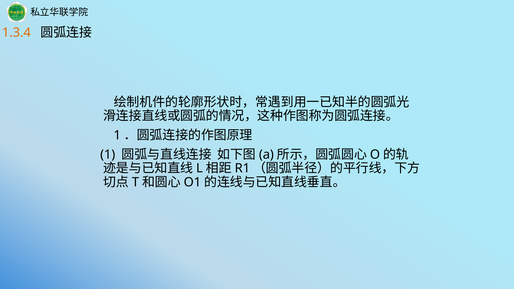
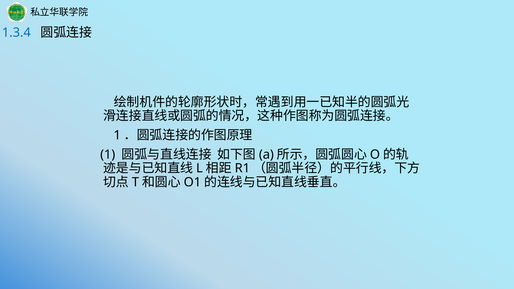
1.3.4 colour: orange -> blue (16, 33)
